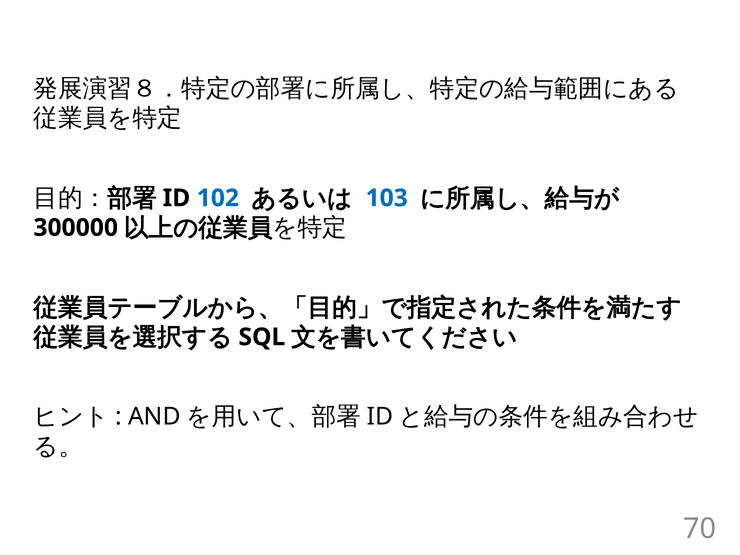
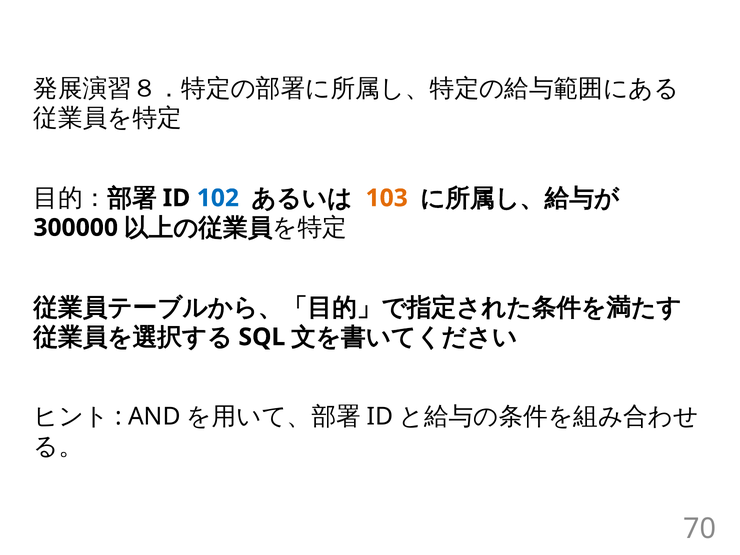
103 colour: blue -> orange (387, 198)
